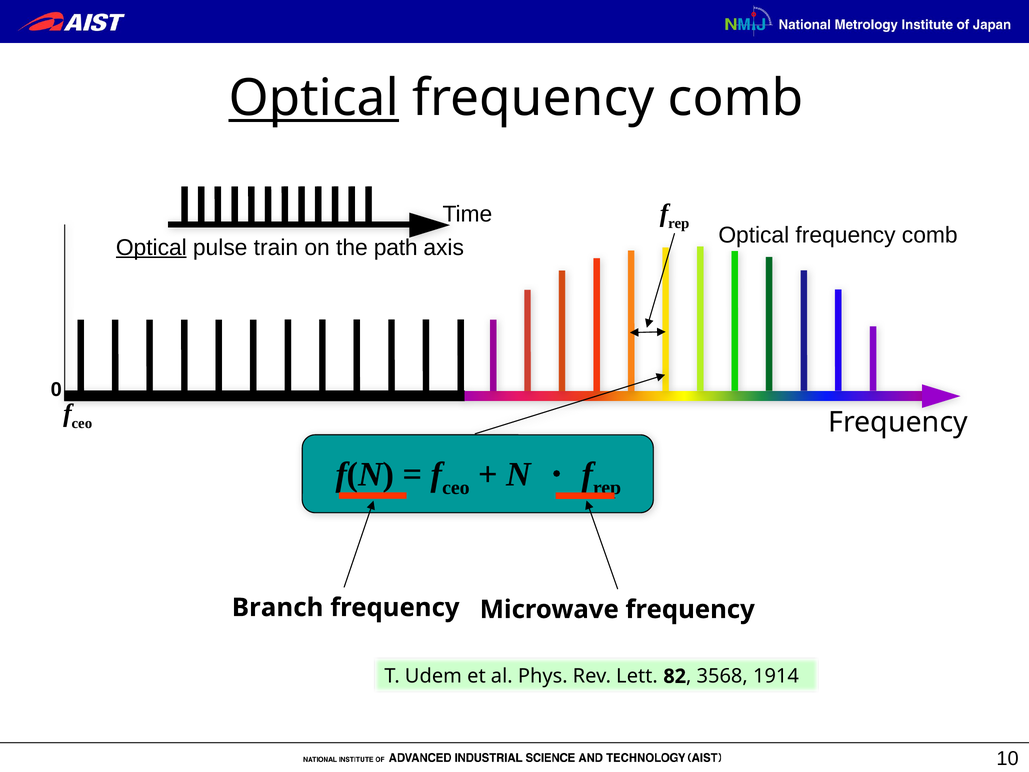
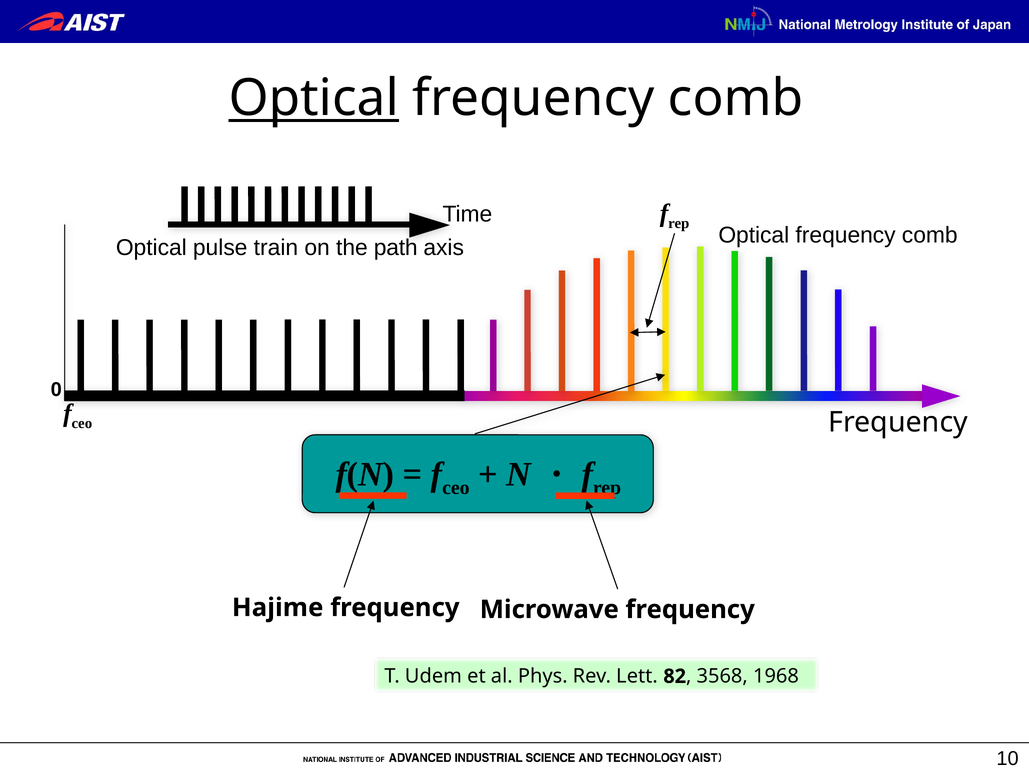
Optical underline: present -> none (151, 247)
Branch: Branch -> Hajime (278, 607)
1914: 1914 -> 1968 (776, 676)
